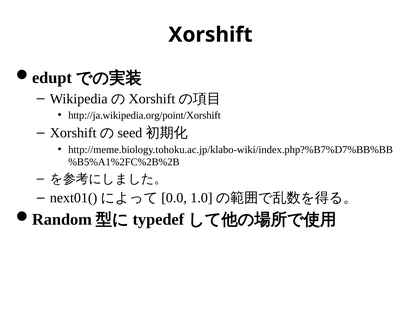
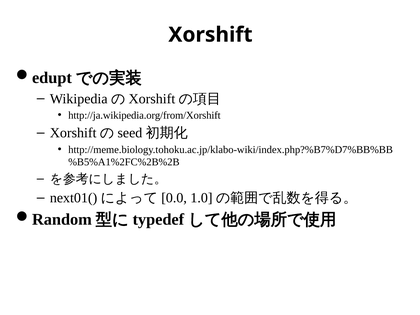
http://ja.wikipedia.org/point/Xorshift: http://ja.wikipedia.org/point/Xorshift -> http://ja.wikipedia.org/from/Xorshift (144, 115)
